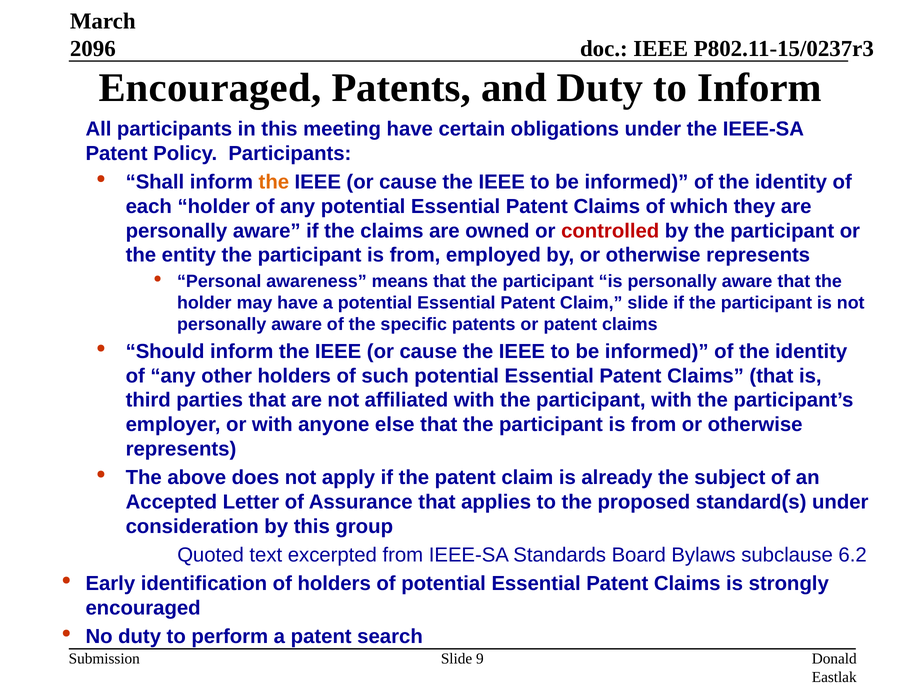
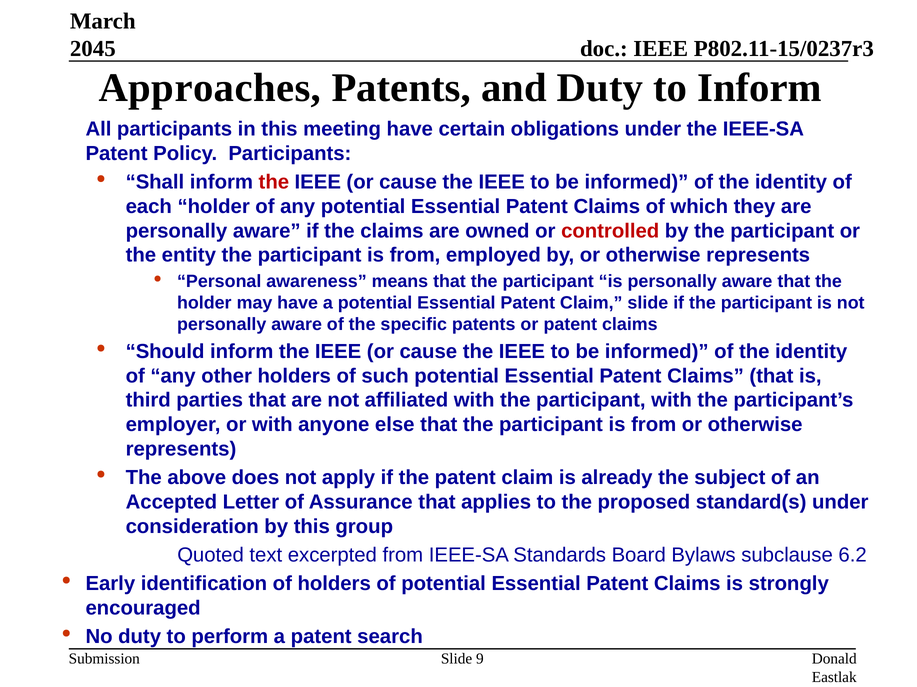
2096: 2096 -> 2045 (93, 49)
Encouraged: Encouraged -> Approaches (210, 88)
the colour: orange -> red (274, 182)
